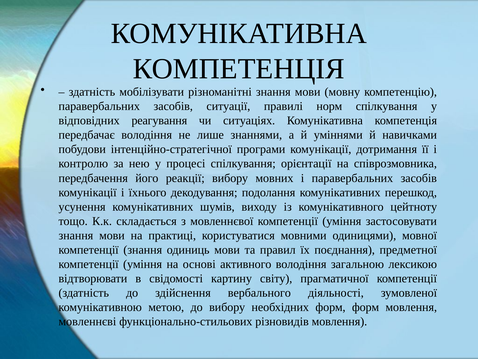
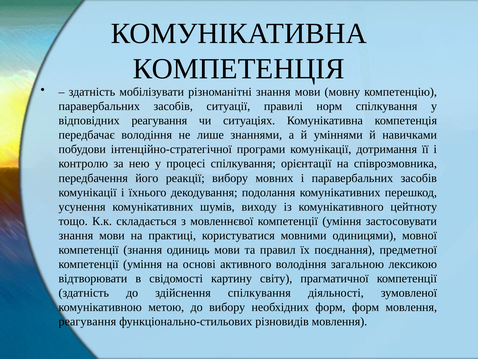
здійснення вербального: вербального -> спілкування (259, 293)
мовленнєві: мовленнєві -> реагування (87, 321)
